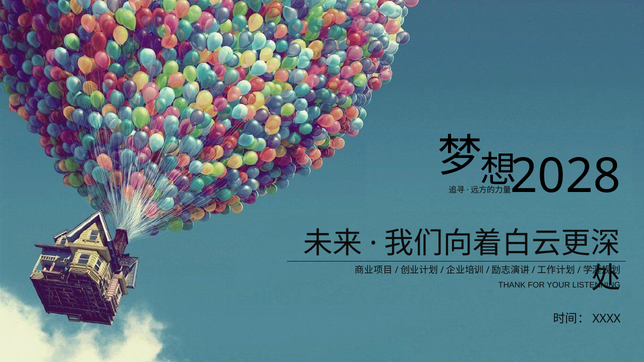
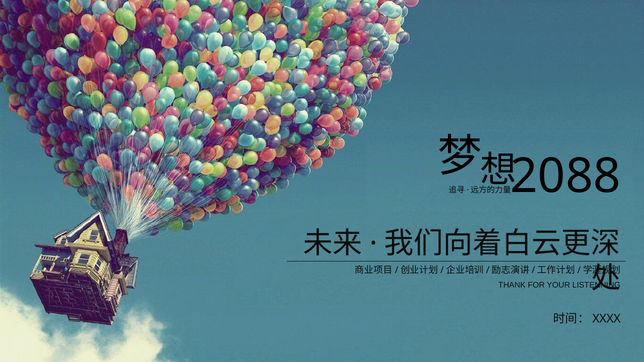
2028: 2028 -> 2088 (566, 176)
